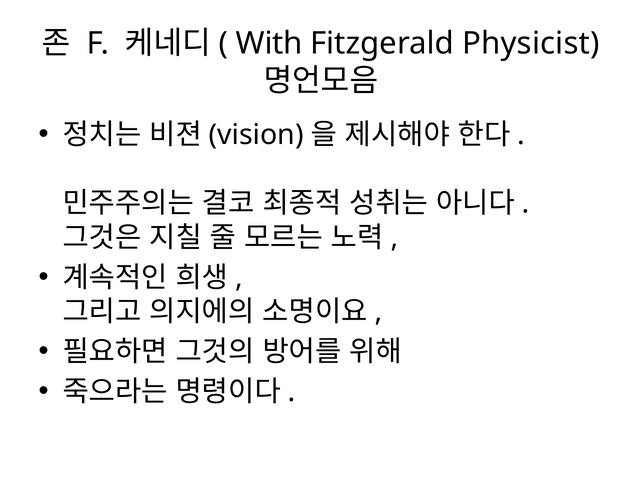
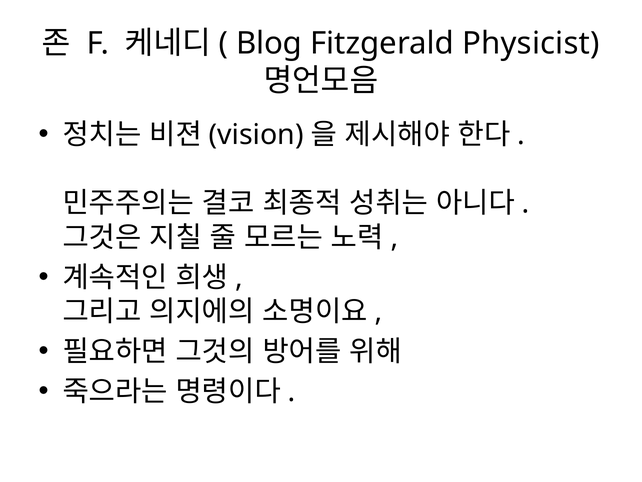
With: With -> Blog (269, 43)
